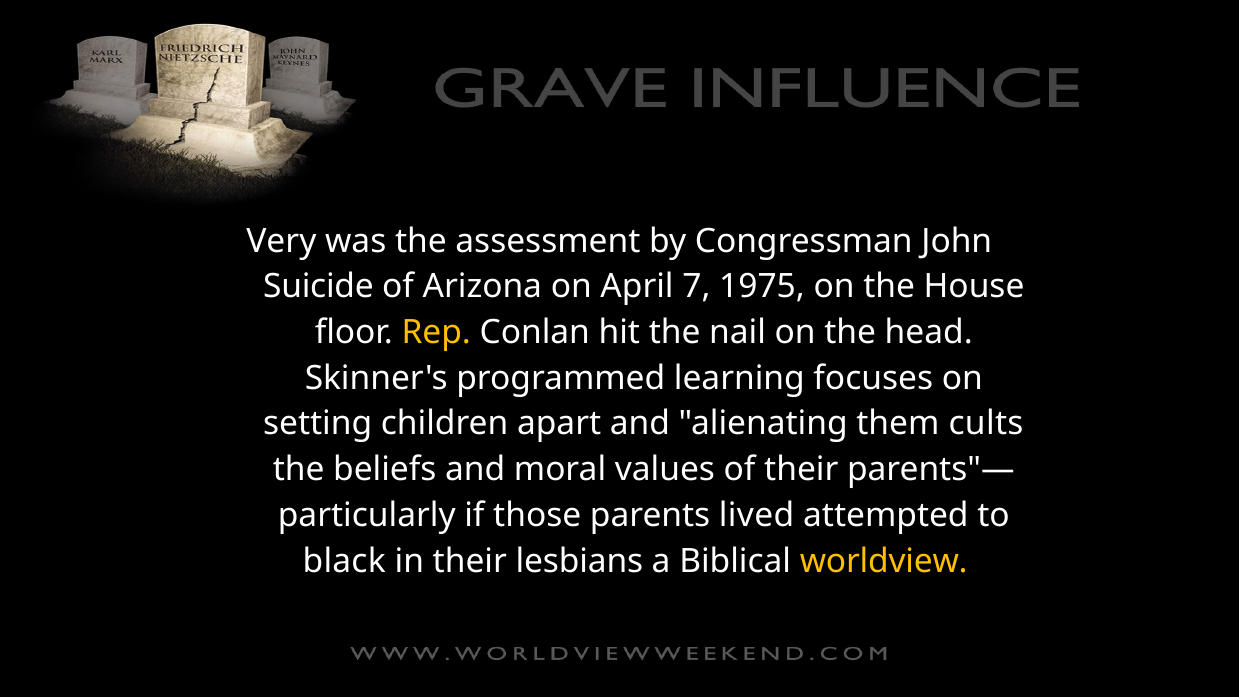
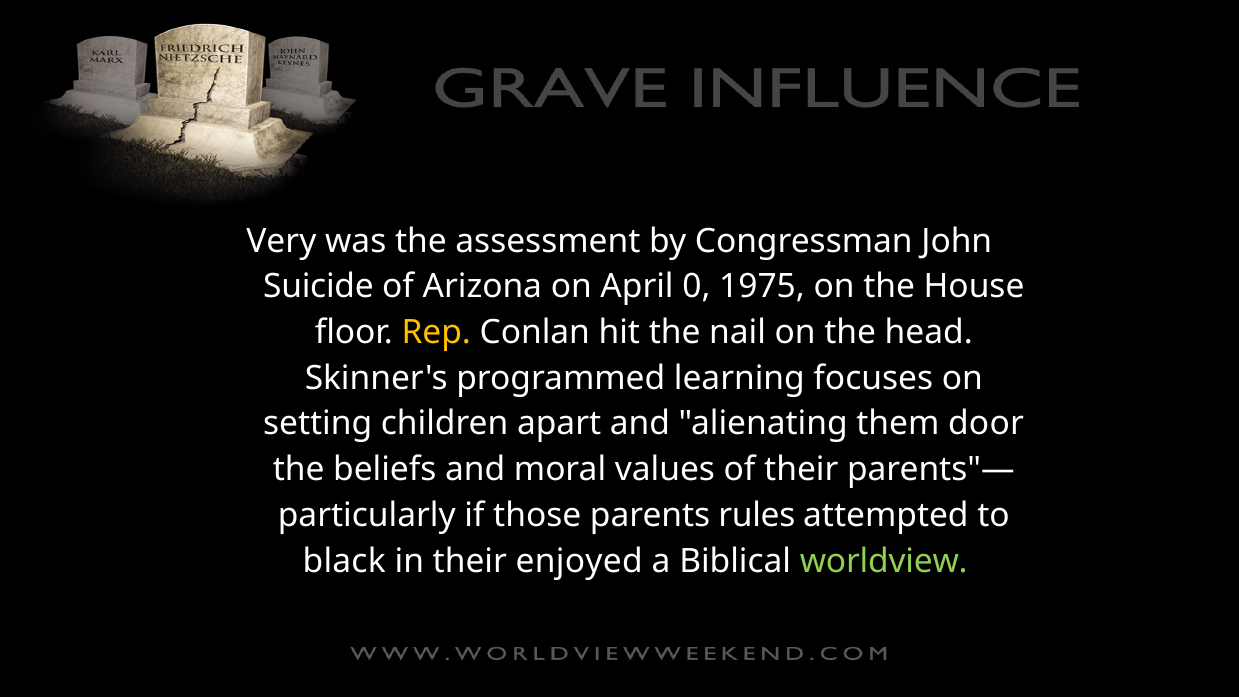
7: 7 -> 0 (696, 287)
cults: cults -> door (986, 424)
lived: lived -> rules (757, 515)
lesbians: lesbians -> enjoyed (579, 561)
worldview colour: yellow -> light green (884, 561)
